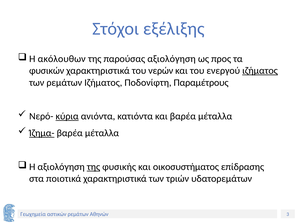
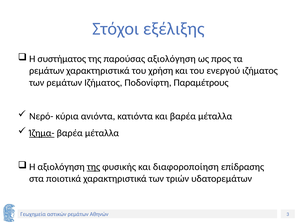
ακόλουθων: ακόλουθων -> συστήματος (62, 59)
φυσικών: φυσικών -> ρεμάτων (47, 71)
νερών: νερών -> χρήση (161, 71)
ιζήματος underline: present -> none (260, 71)
κύρια underline: present -> none (67, 116)
οικοσυστήματος: οικοσυστήματος -> διαφοροποίηση (186, 167)
